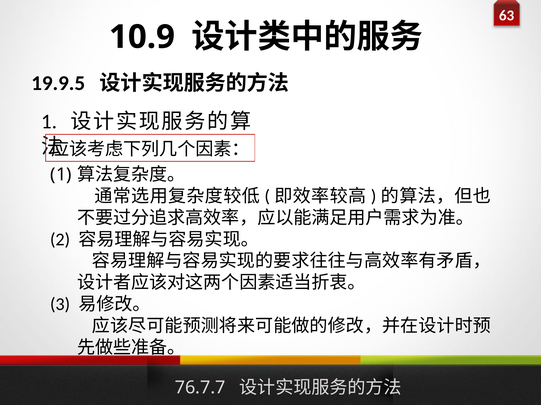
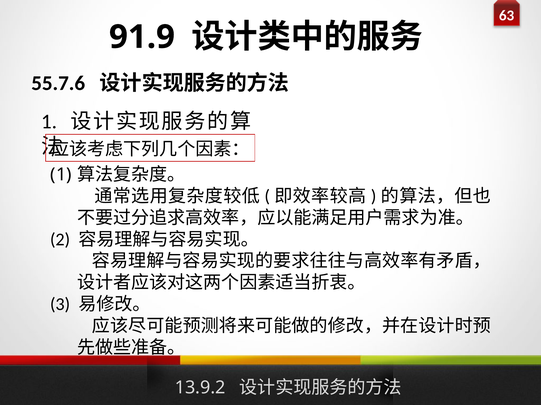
10.9: 10.9 -> 91.9 (142, 37)
19.9.5: 19.9.5 -> 55.7.6 (58, 83)
76.7.7: 76.7.7 -> 13.9.2 (200, 388)
